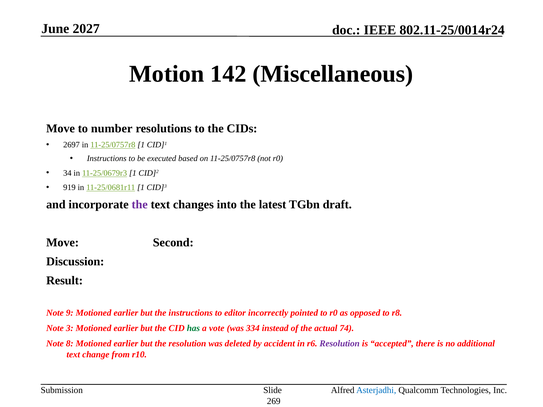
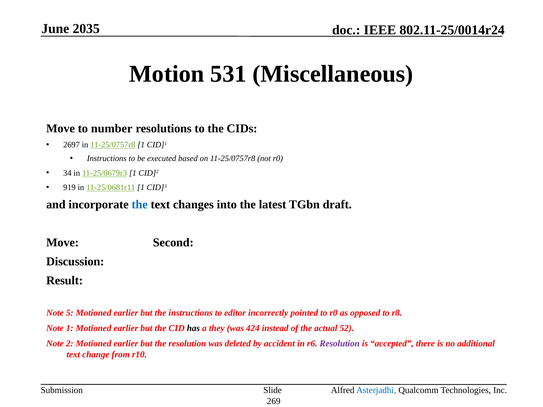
2027: 2027 -> 2035 (86, 29)
142: 142 -> 531 (228, 74)
the colour: purple -> blue (140, 205)
9: 9 -> 5 (70, 313)
Note 3: 3 -> 1 (70, 328)
has colour: green -> black (193, 328)
vote: vote -> they (217, 328)
334: 334 -> 424 (253, 328)
74: 74 -> 52 (347, 328)
8: 8 -> 2 (70, 344)
